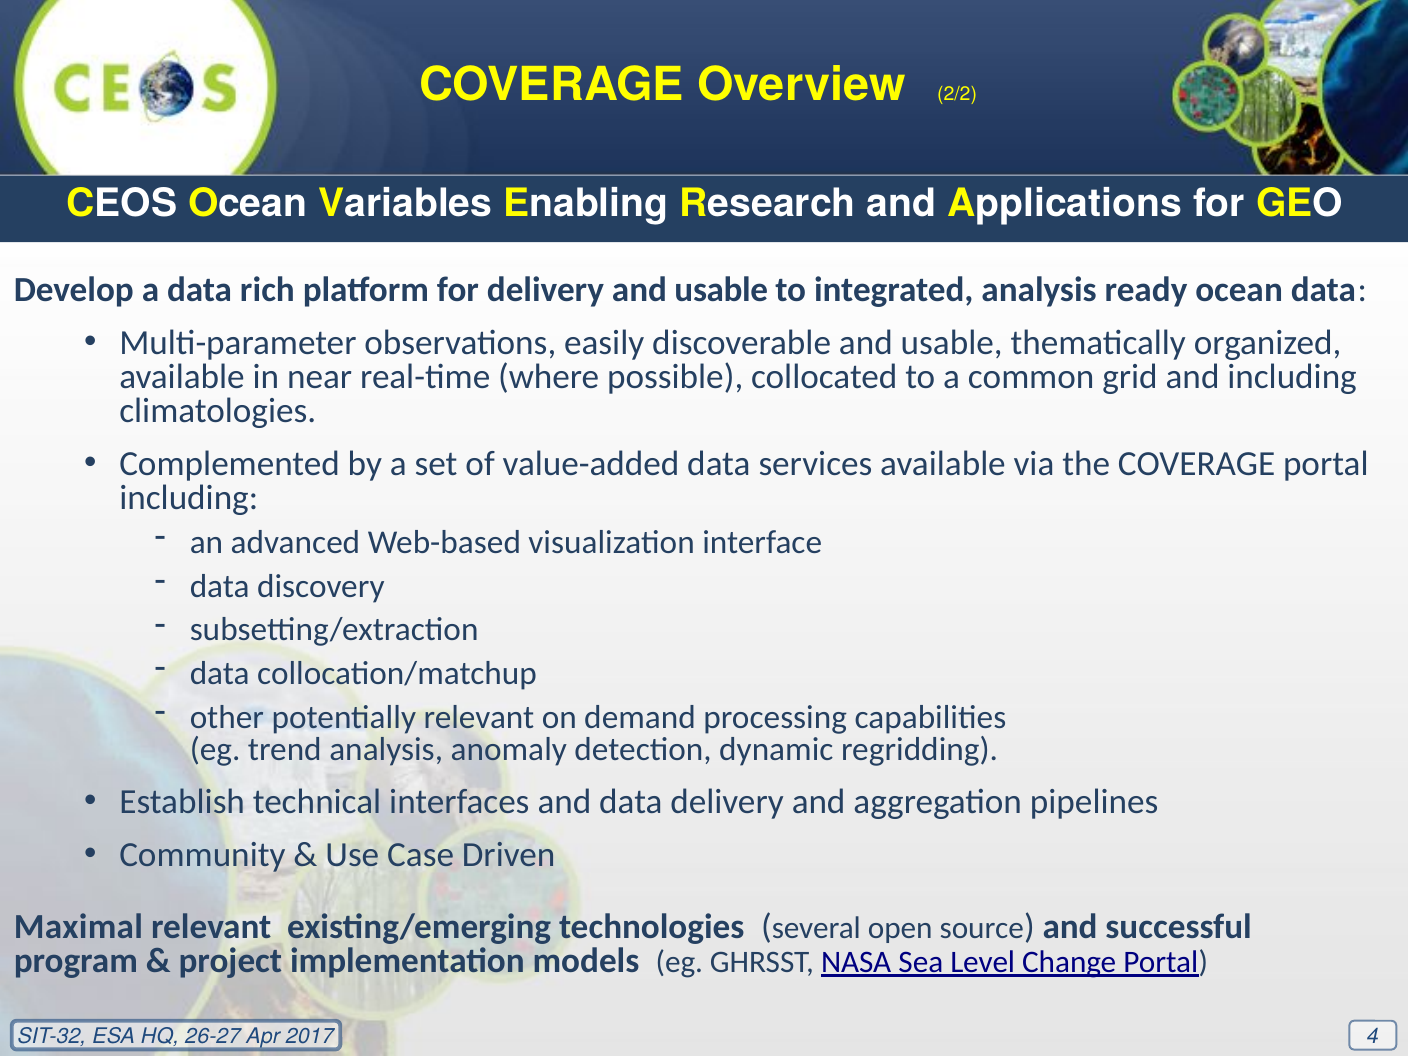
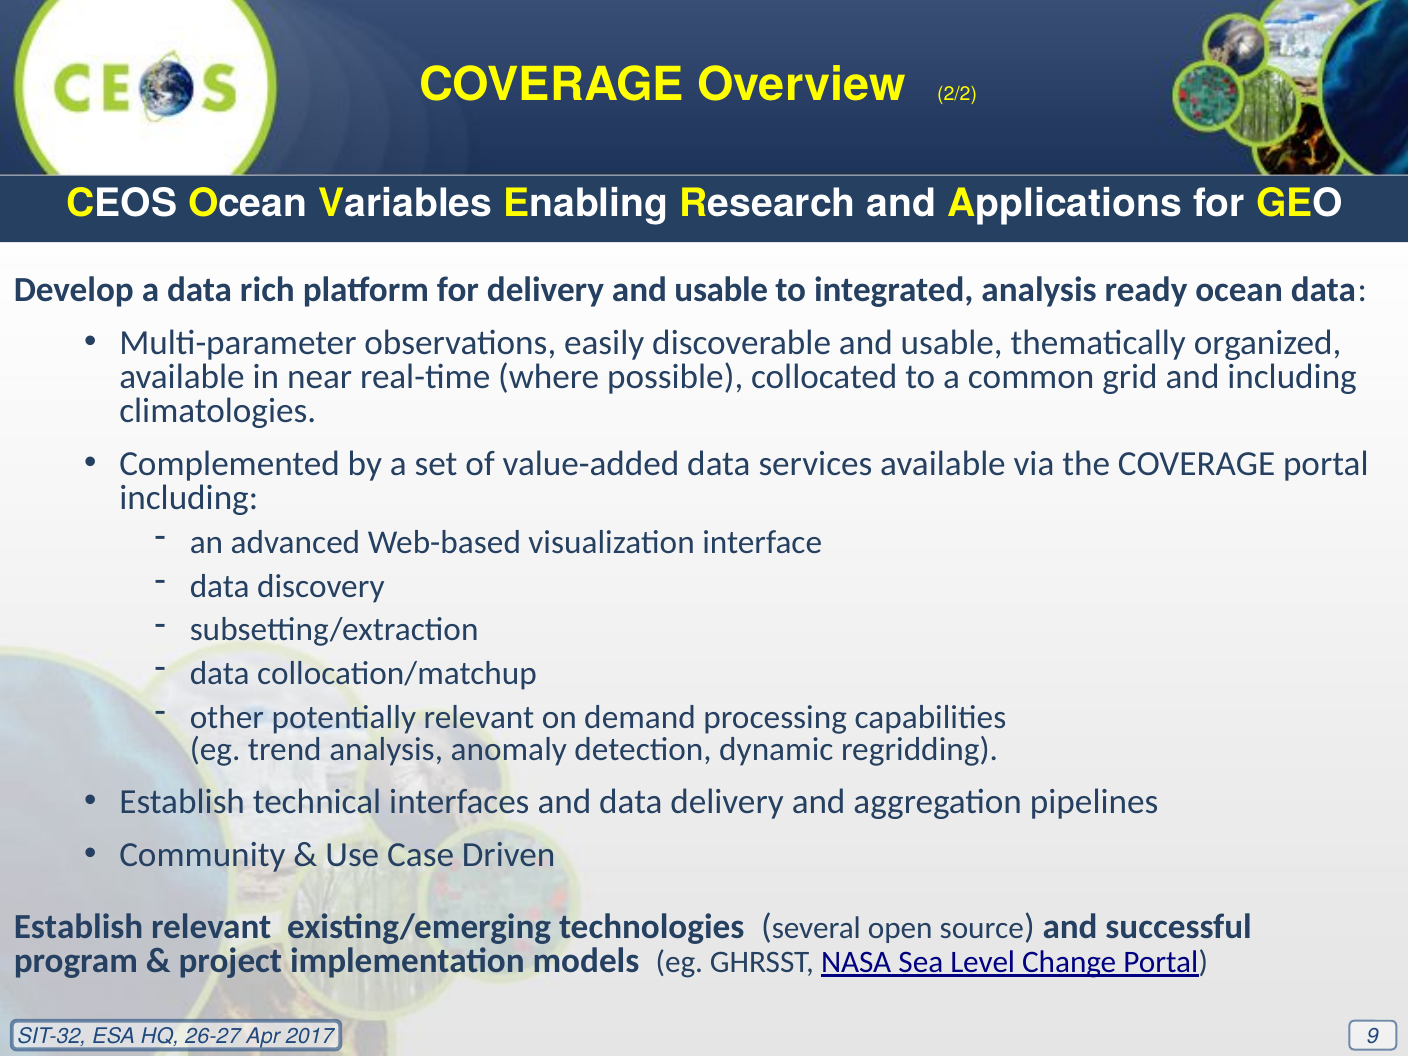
Maximal: Maximal -> Establish (78, 927)
4: 4 -> 9 (1373, 1037)
